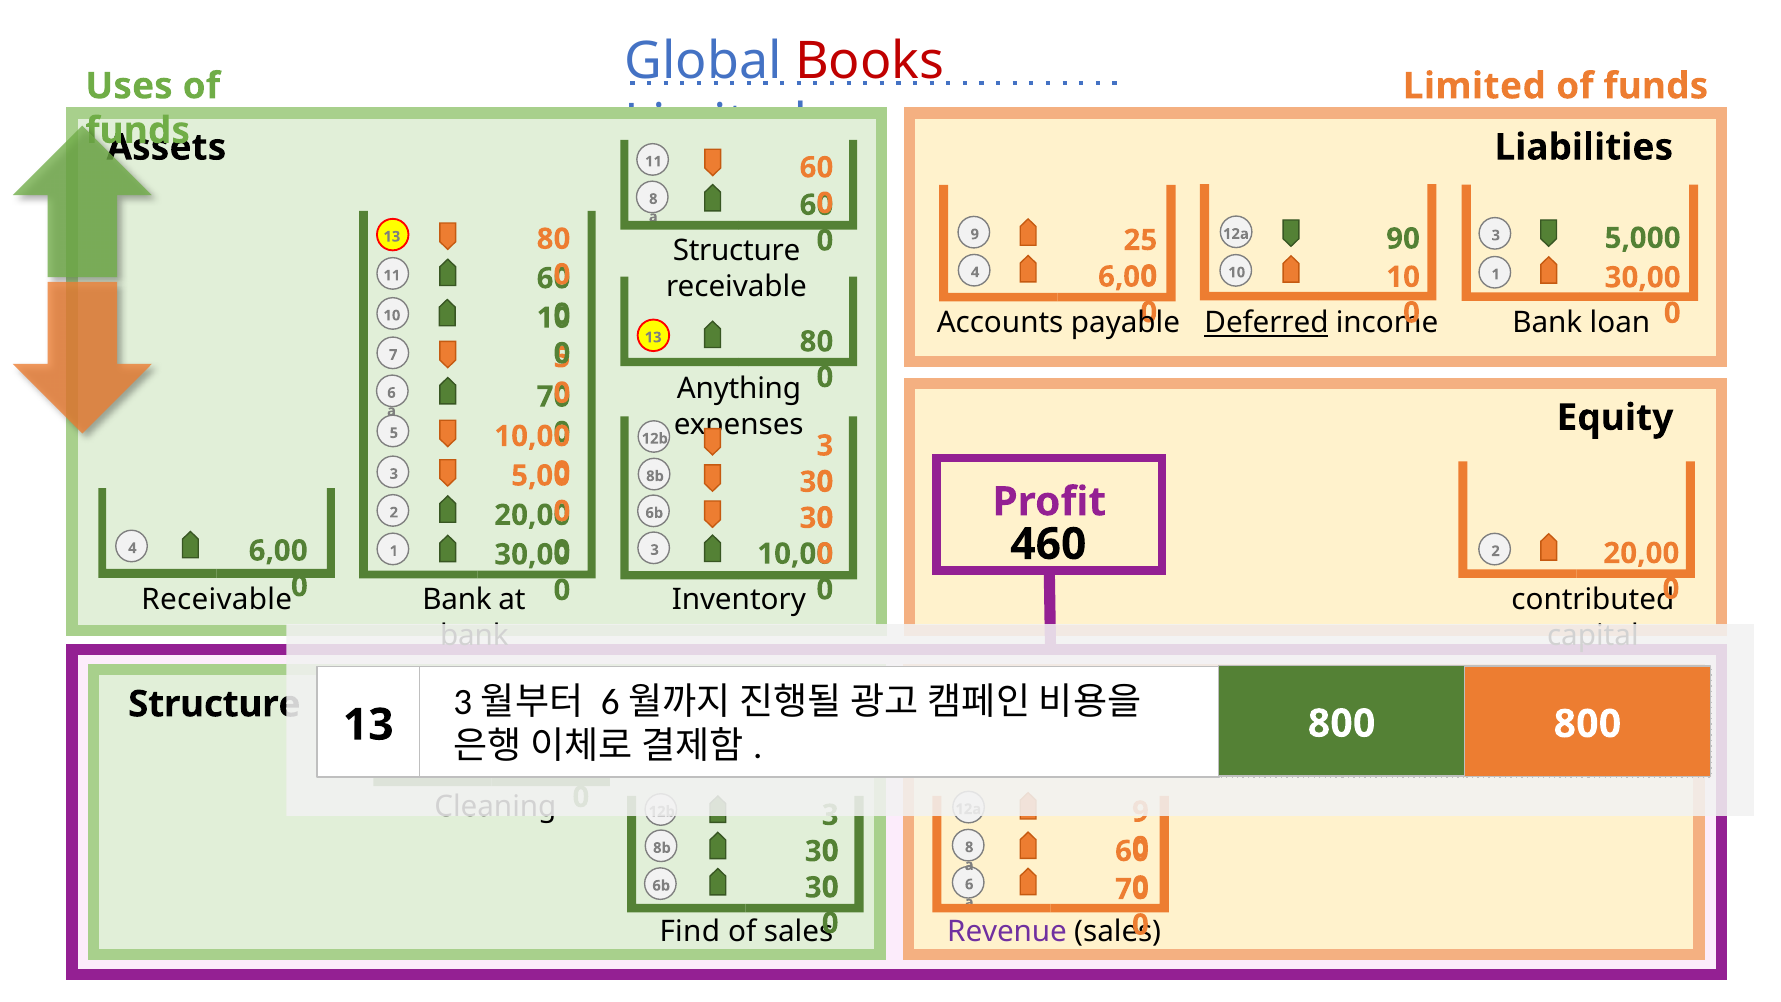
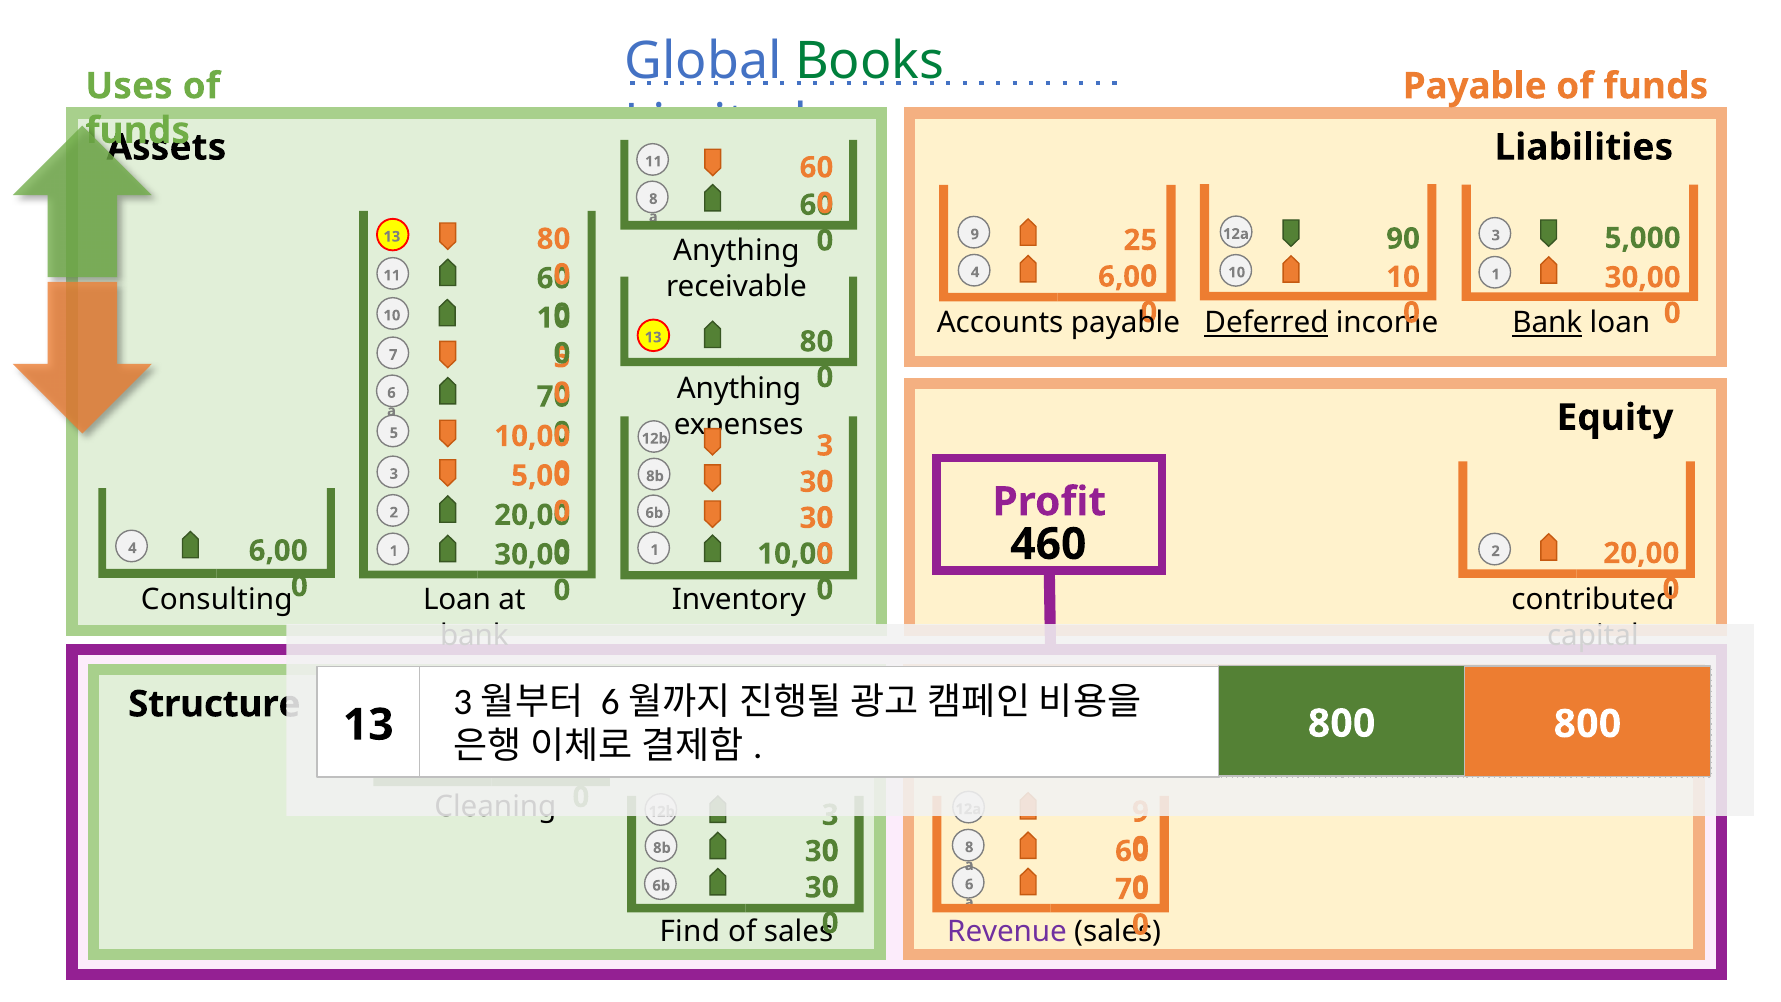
Books colour: red -> green (870, 61)
Limited: Limited -> Payable (1475, 86)
Structure: Structure -> Anything (736, 251)
Bank underline: none -> present (1547, 323)
4 3: 3 -> 1 (655, 550)
Receivable: Receivable -> Consulting (217, 600)
Bank: Bank -> Loan (457, 600)
